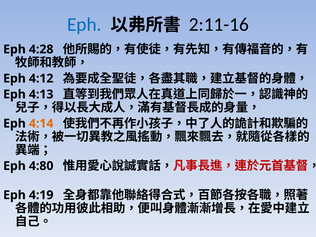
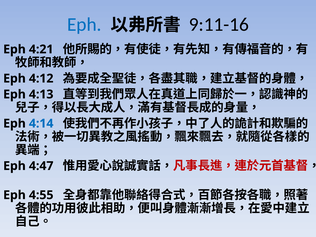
2:11-16: 2:11-16 -> 9:11-16 (219, 25)
4:28: 4:28 -> 4:21 (41, 49)
4:14 colour: orange -> blue (41, 123)
4:80: 4:80 -> 4:47 (41, 166)
4:19: 4:19 -> 4:55 (41, 195)
